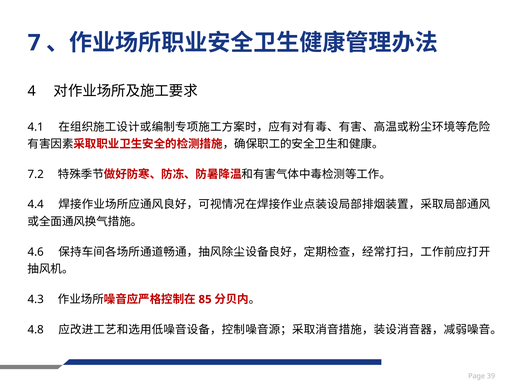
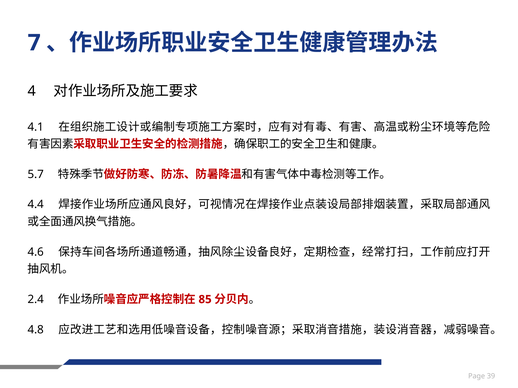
7.2: 7.2 -> 5.7 (36, 175)
4.3: 4.3 -> 2.4 (36, 300)
